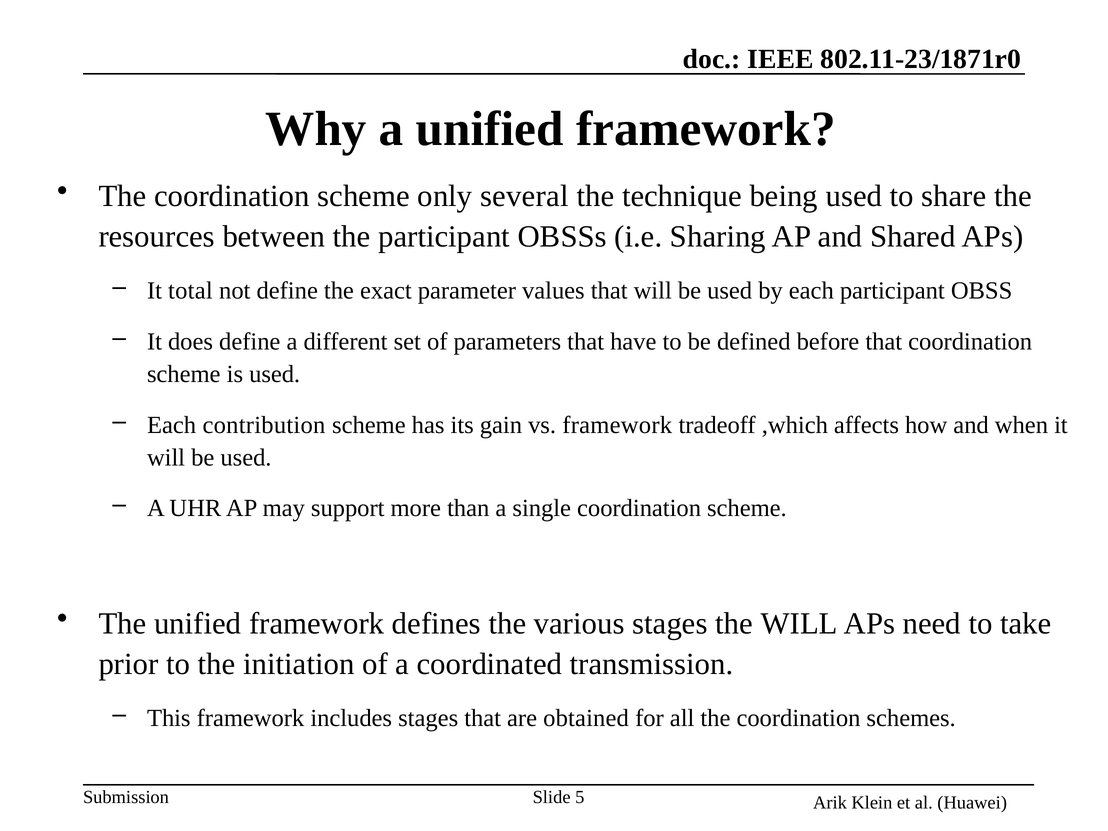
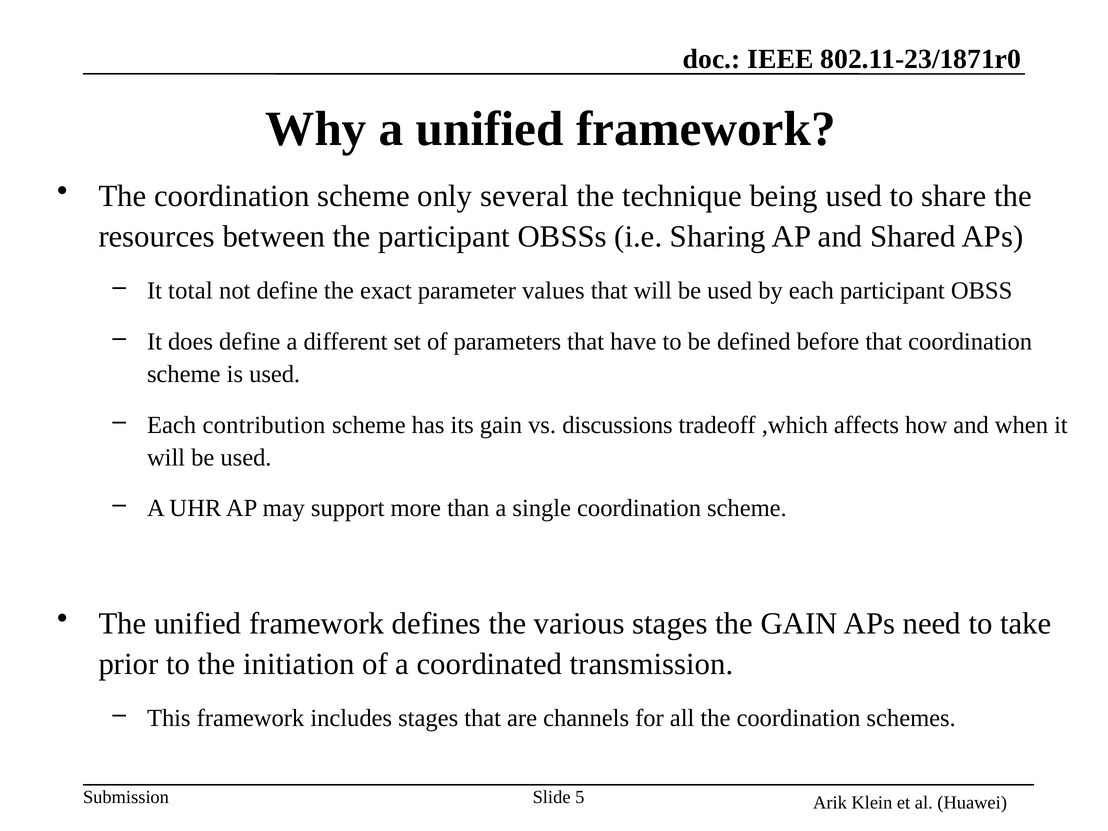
vs framework: framework -> discussions (617, 425)
the WILL: WILL -> GAIN (799, 623)
obtained: obtained -> channels (586, 718)
